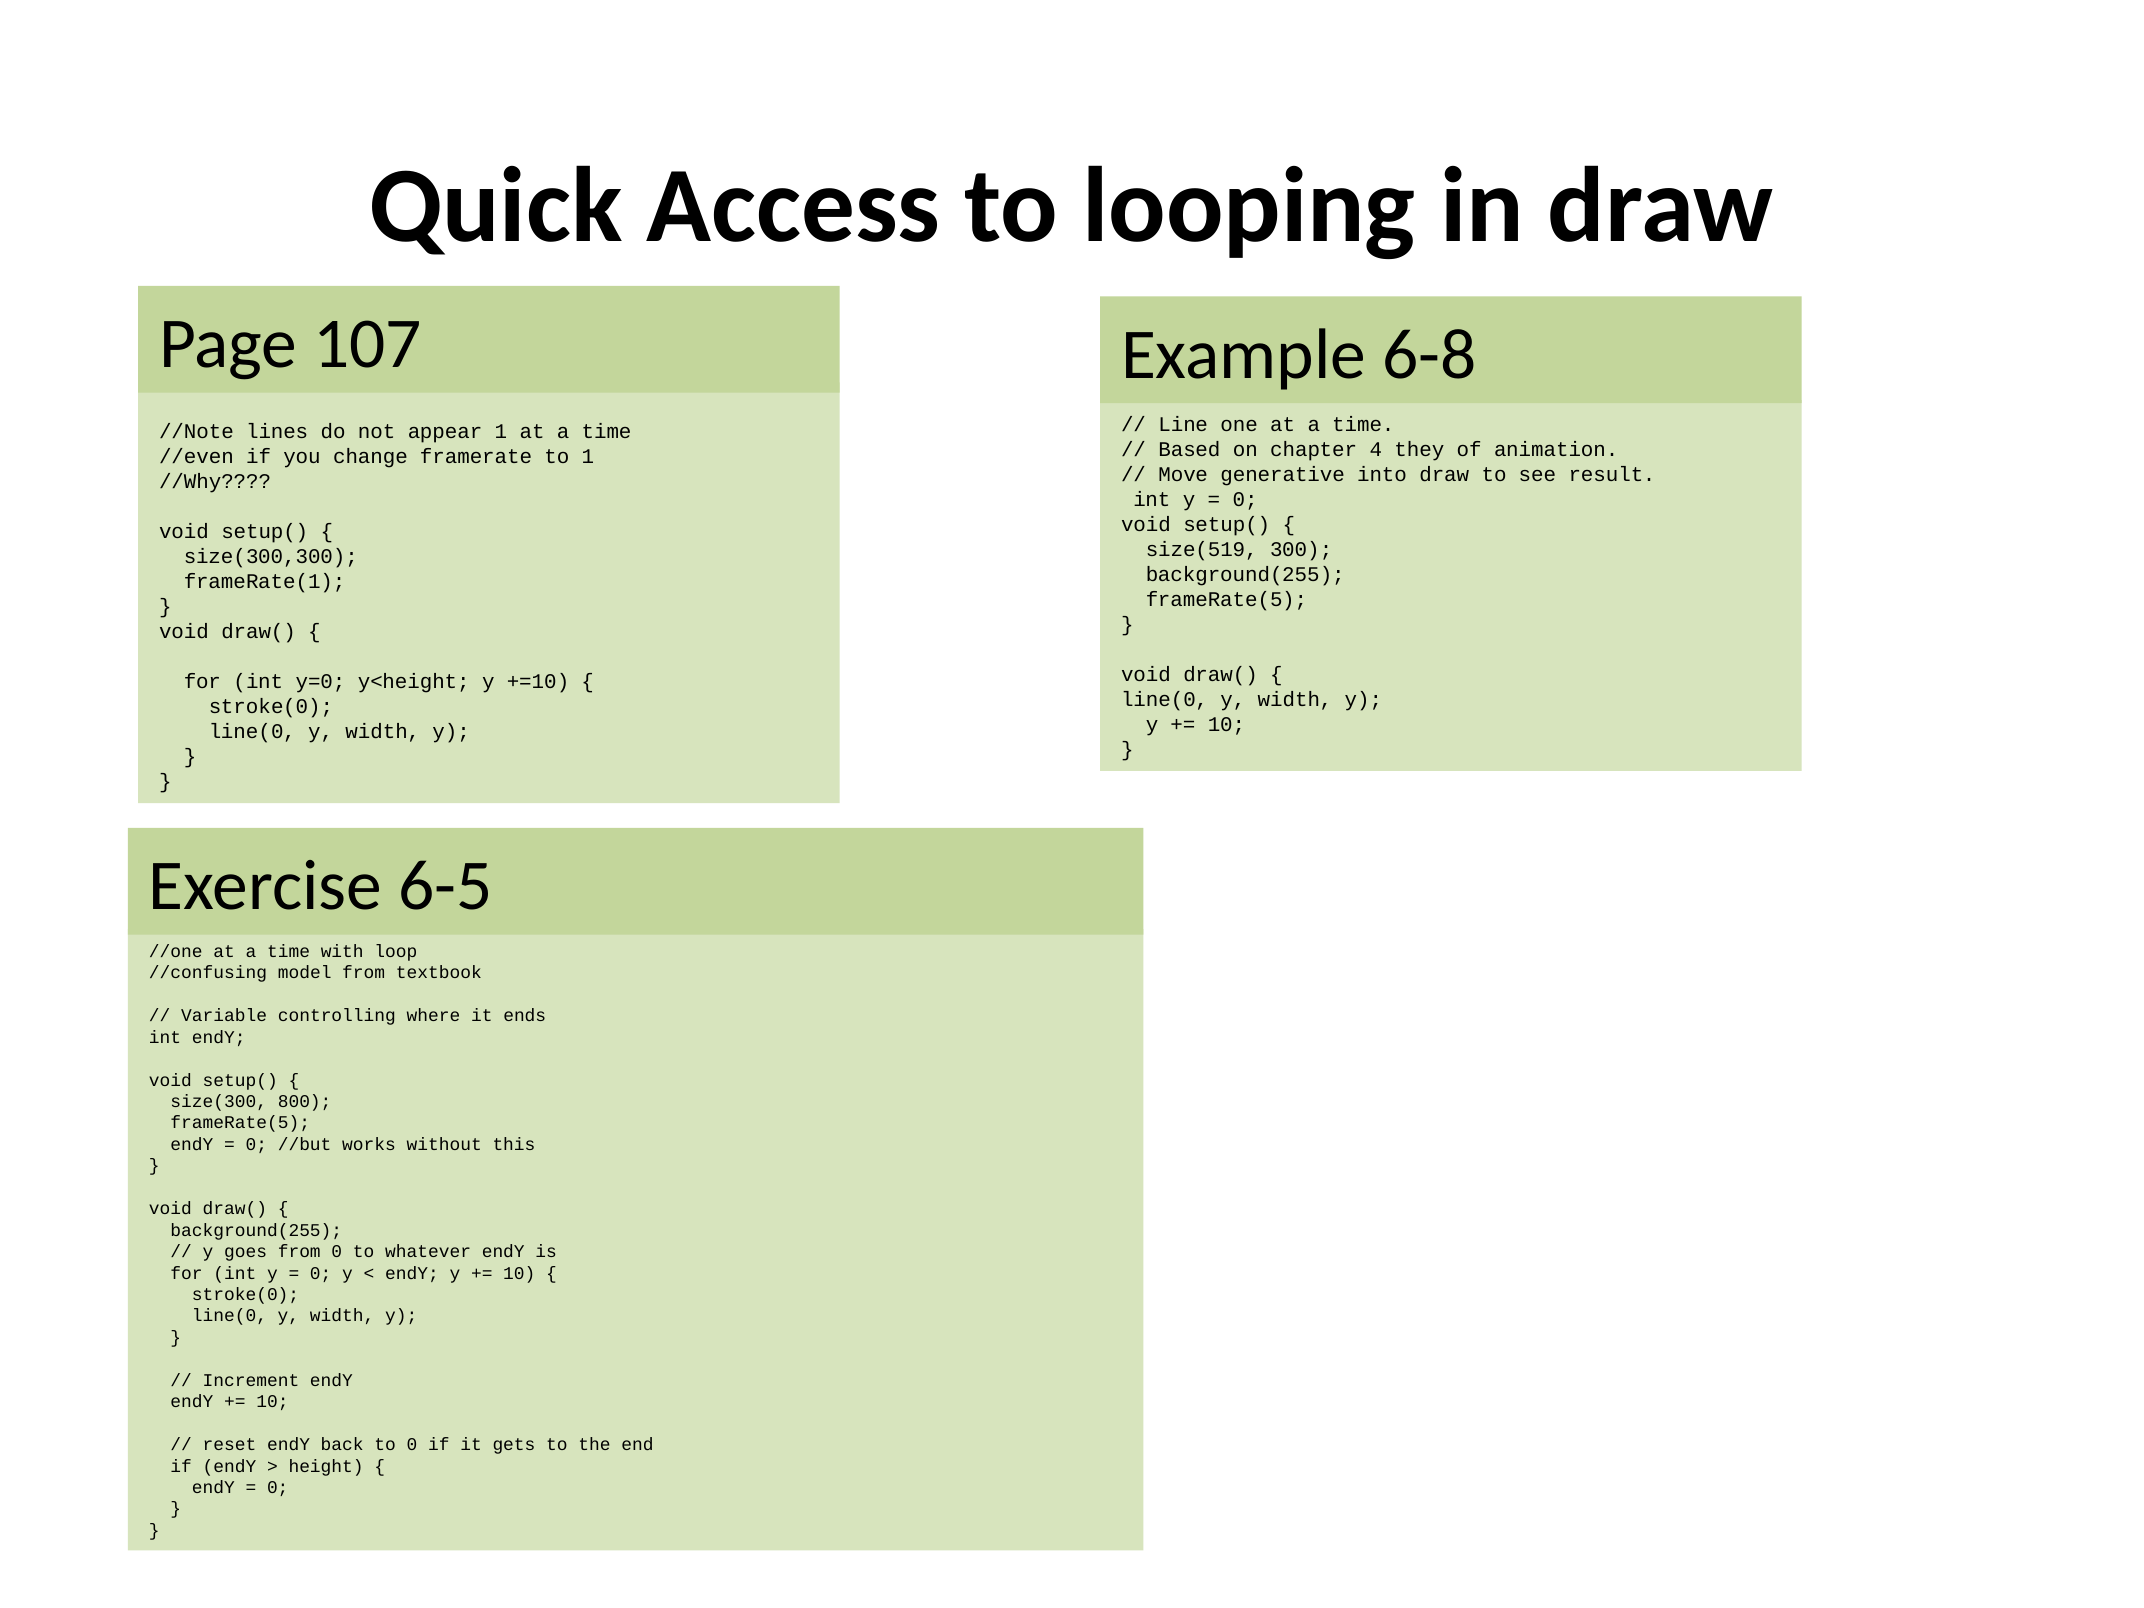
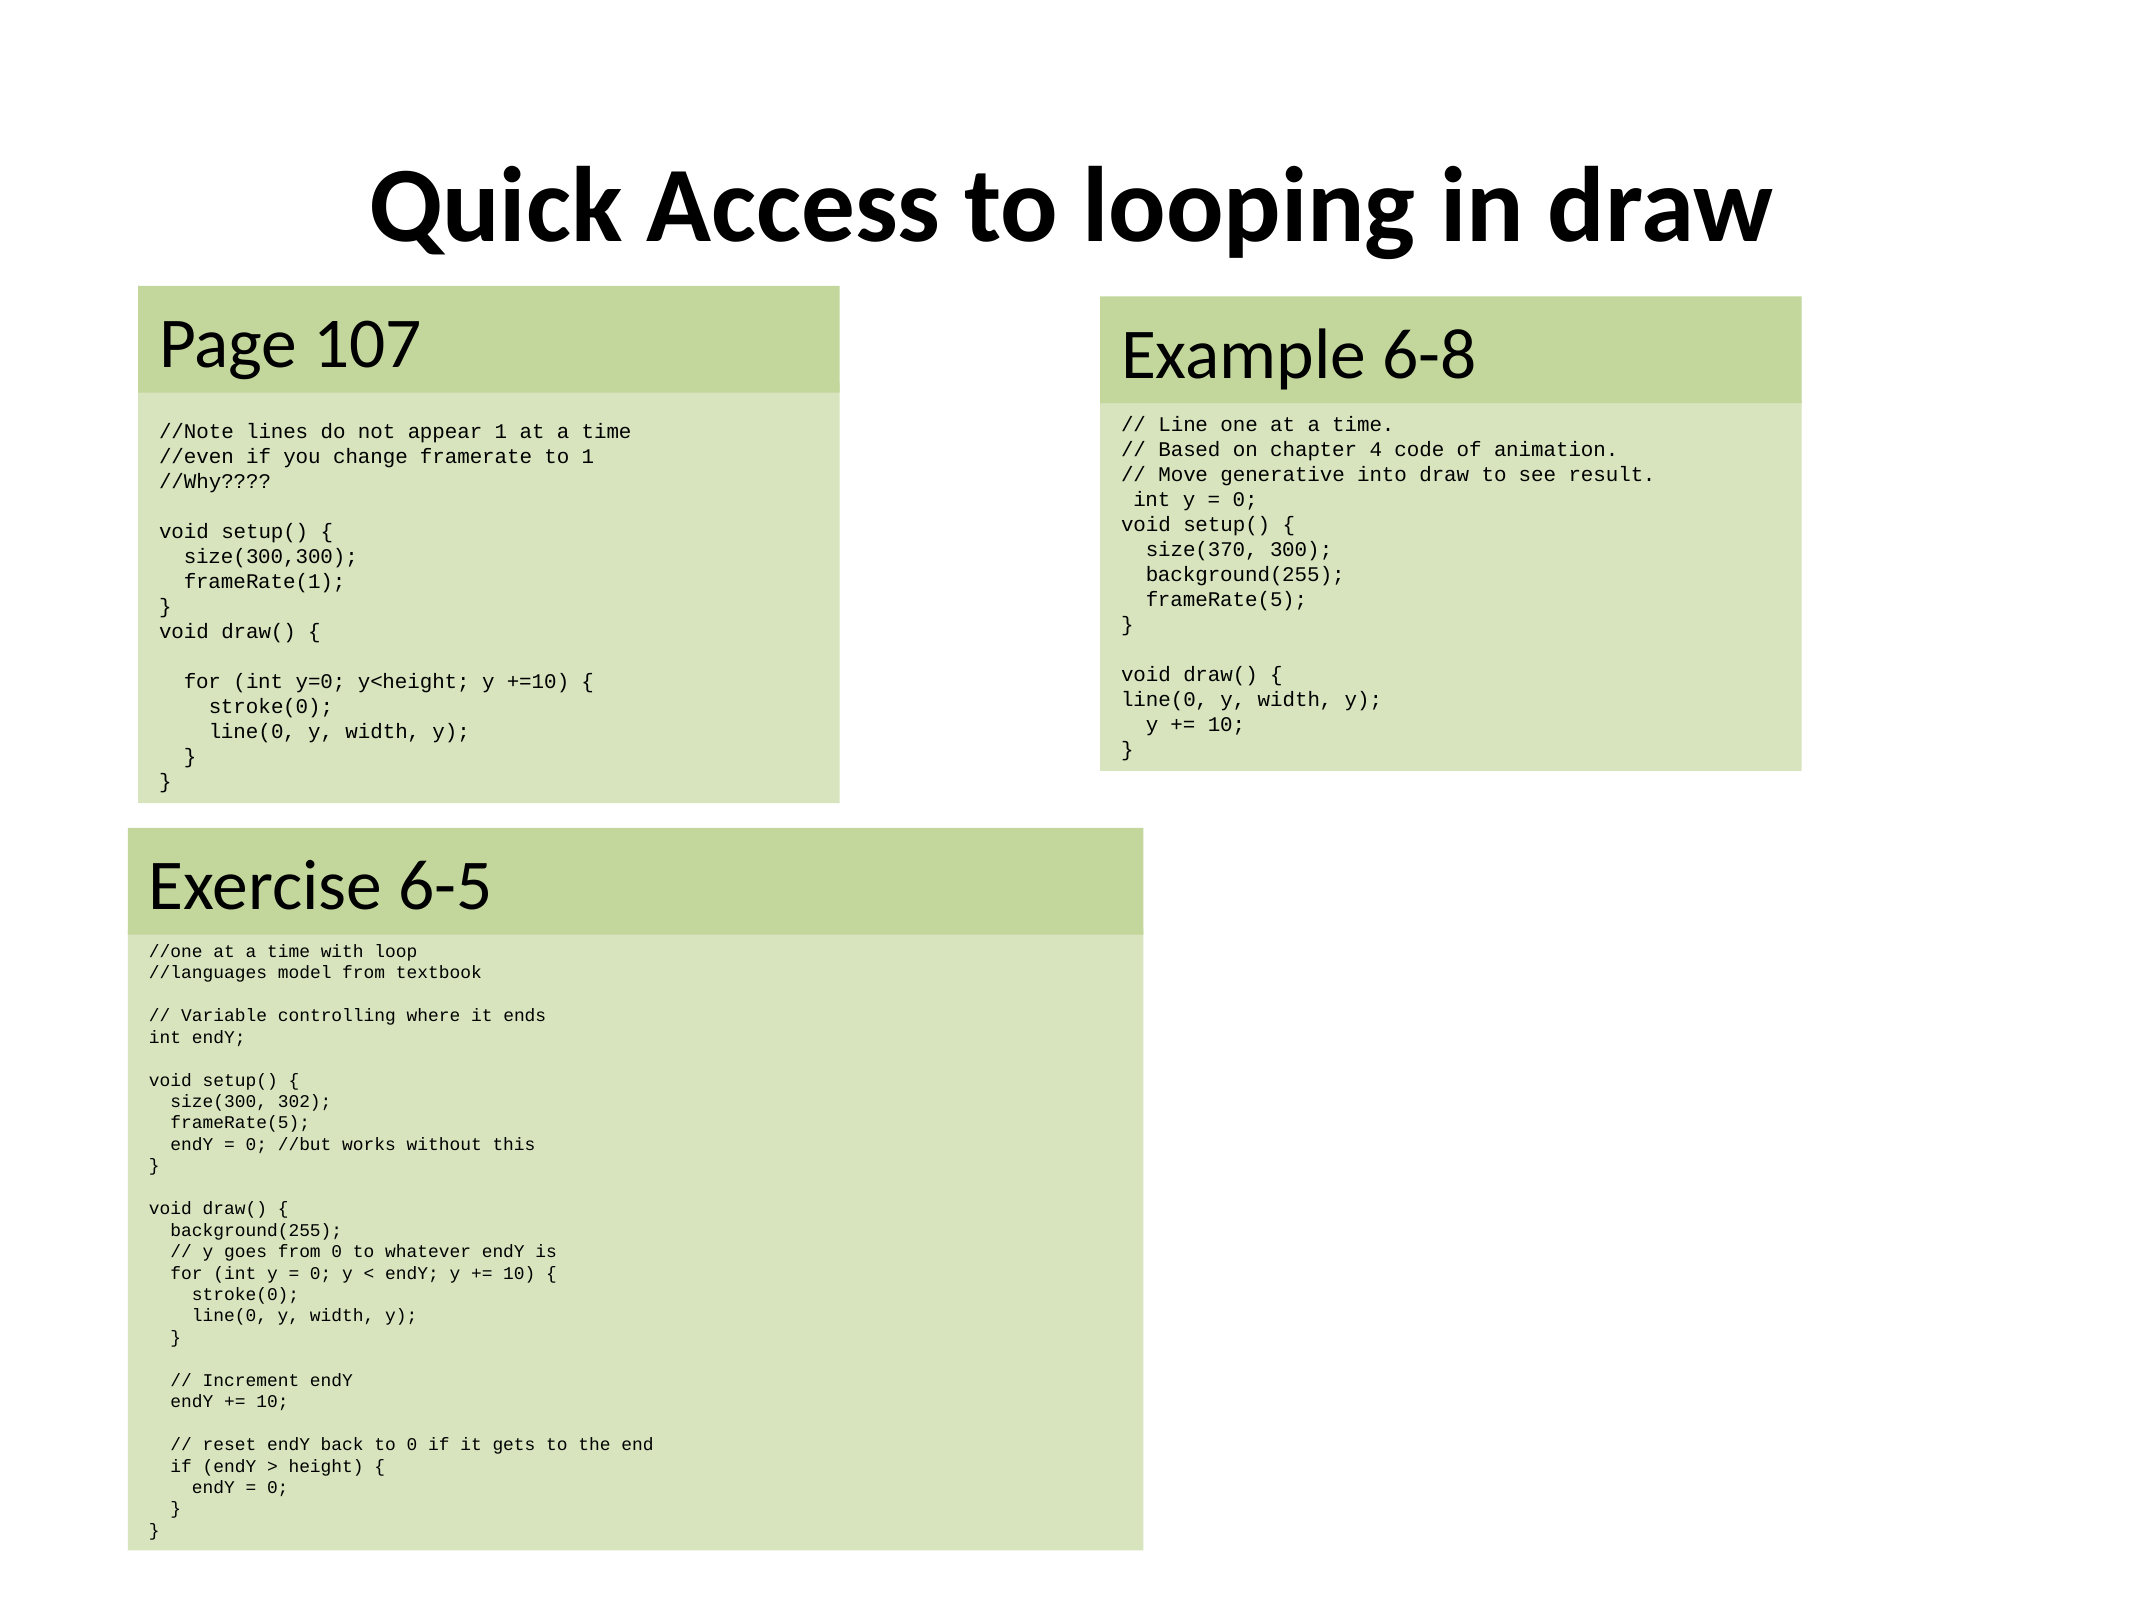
they: they -> code (1419, 450)
size(519: size(519 -> size(370 (1202, 550)
//confusing: //confusing -> //languages (208, 973)
800: 800 -> 302 (305, 1102)
